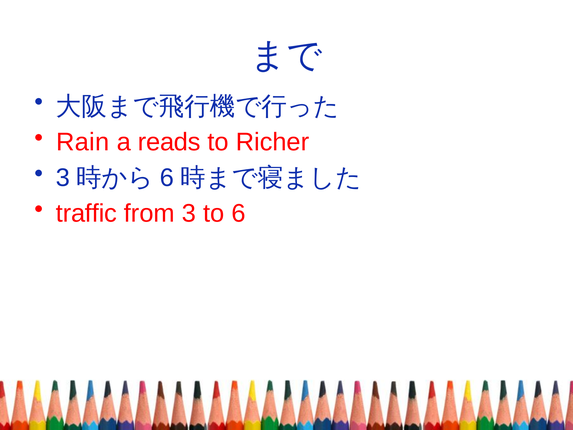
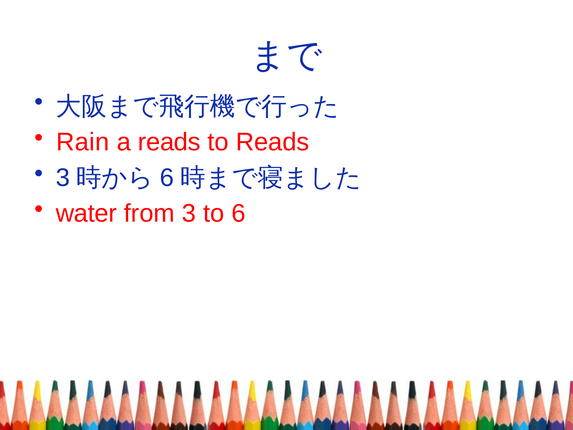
to Richer: Richer -> Reads (273, 142)
traffic: traffic -> water (86, 213)
